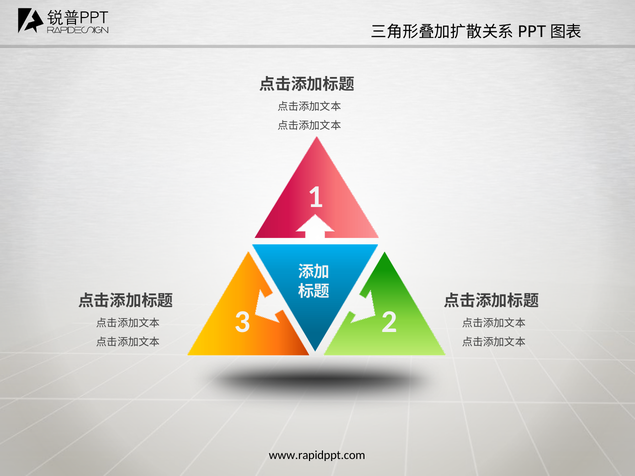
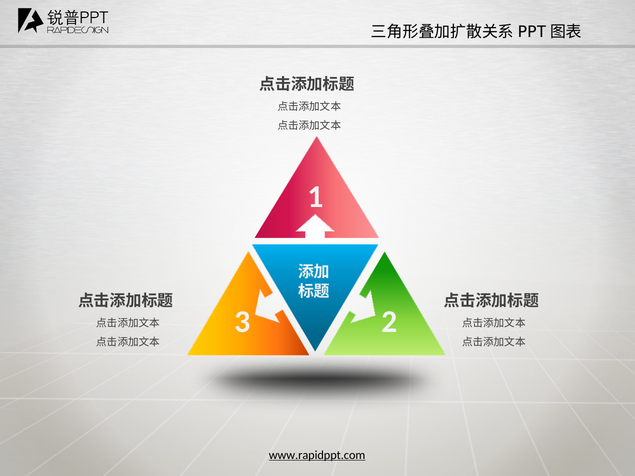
www.rapidppt.com underline: none -> present (317, 455)
